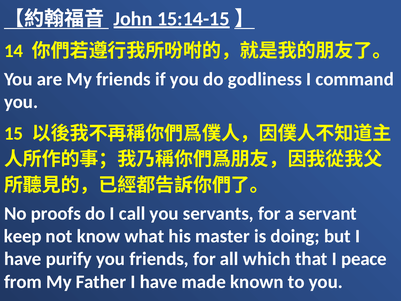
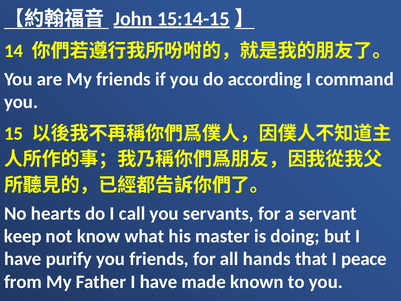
godliness: godliness -> according (265, 79)
proofs: proofs -> hearts (56, 213)
which: which -> hands (267, 259)
